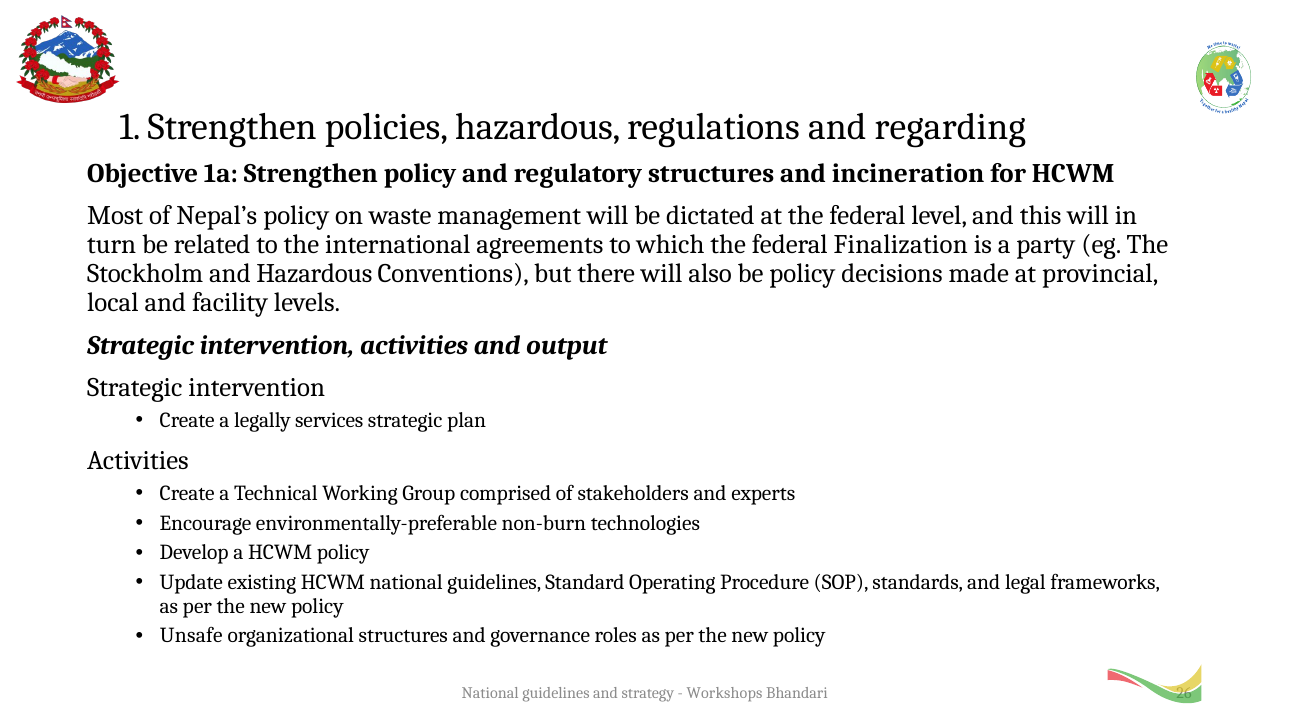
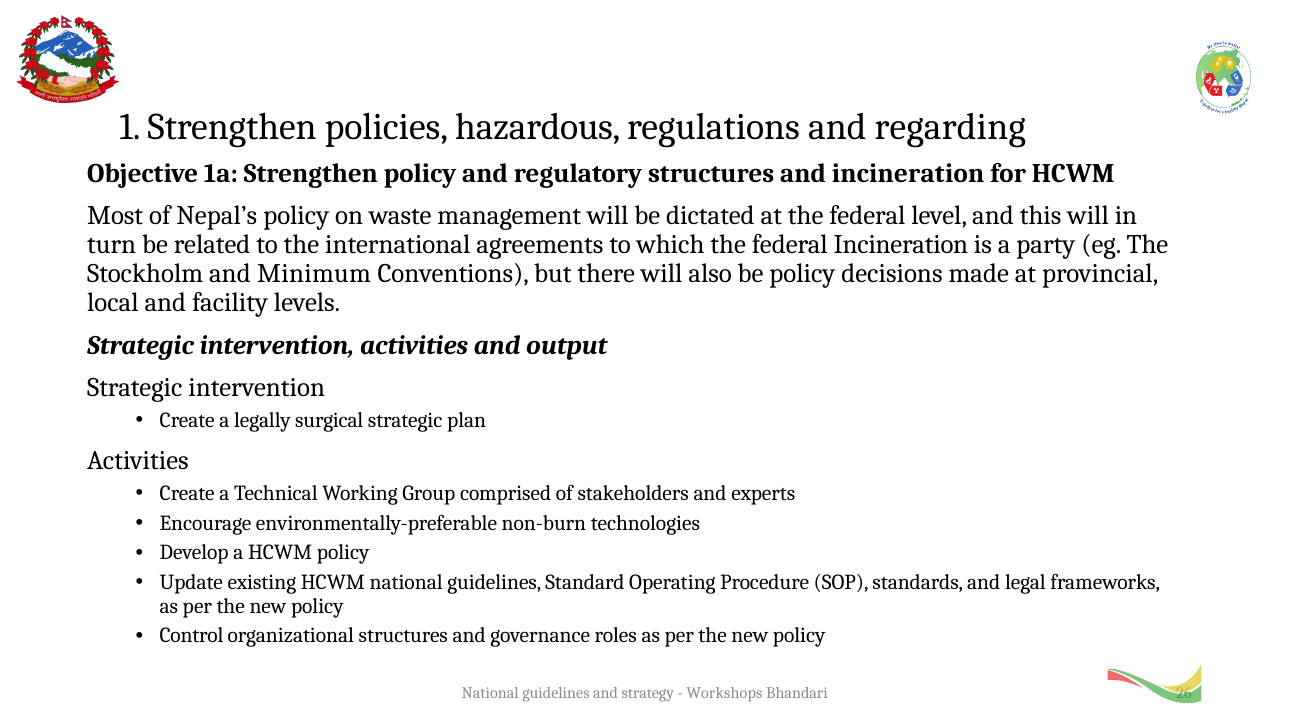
federal Finalization: Finalization -> Incineration (901, 245)
and Hazardous: Hazardous -> Minimum (314, 274)
services: services -> surgical (329, 420)
Unsafe: Unsafe -> Control (191, 636)
